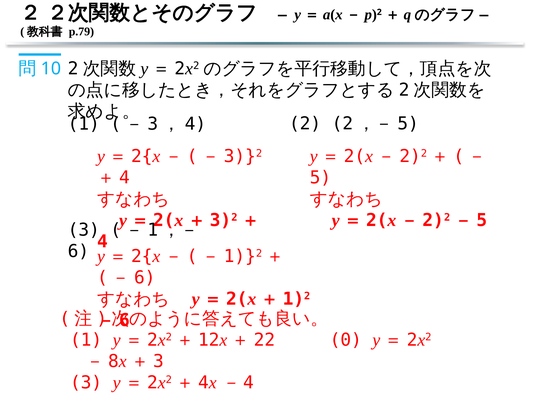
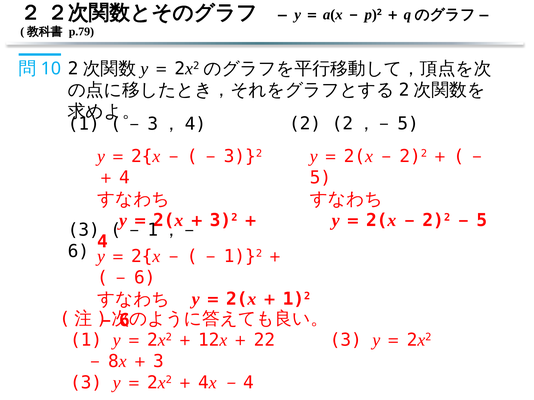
0: 0 -> 3 (346, 340)
